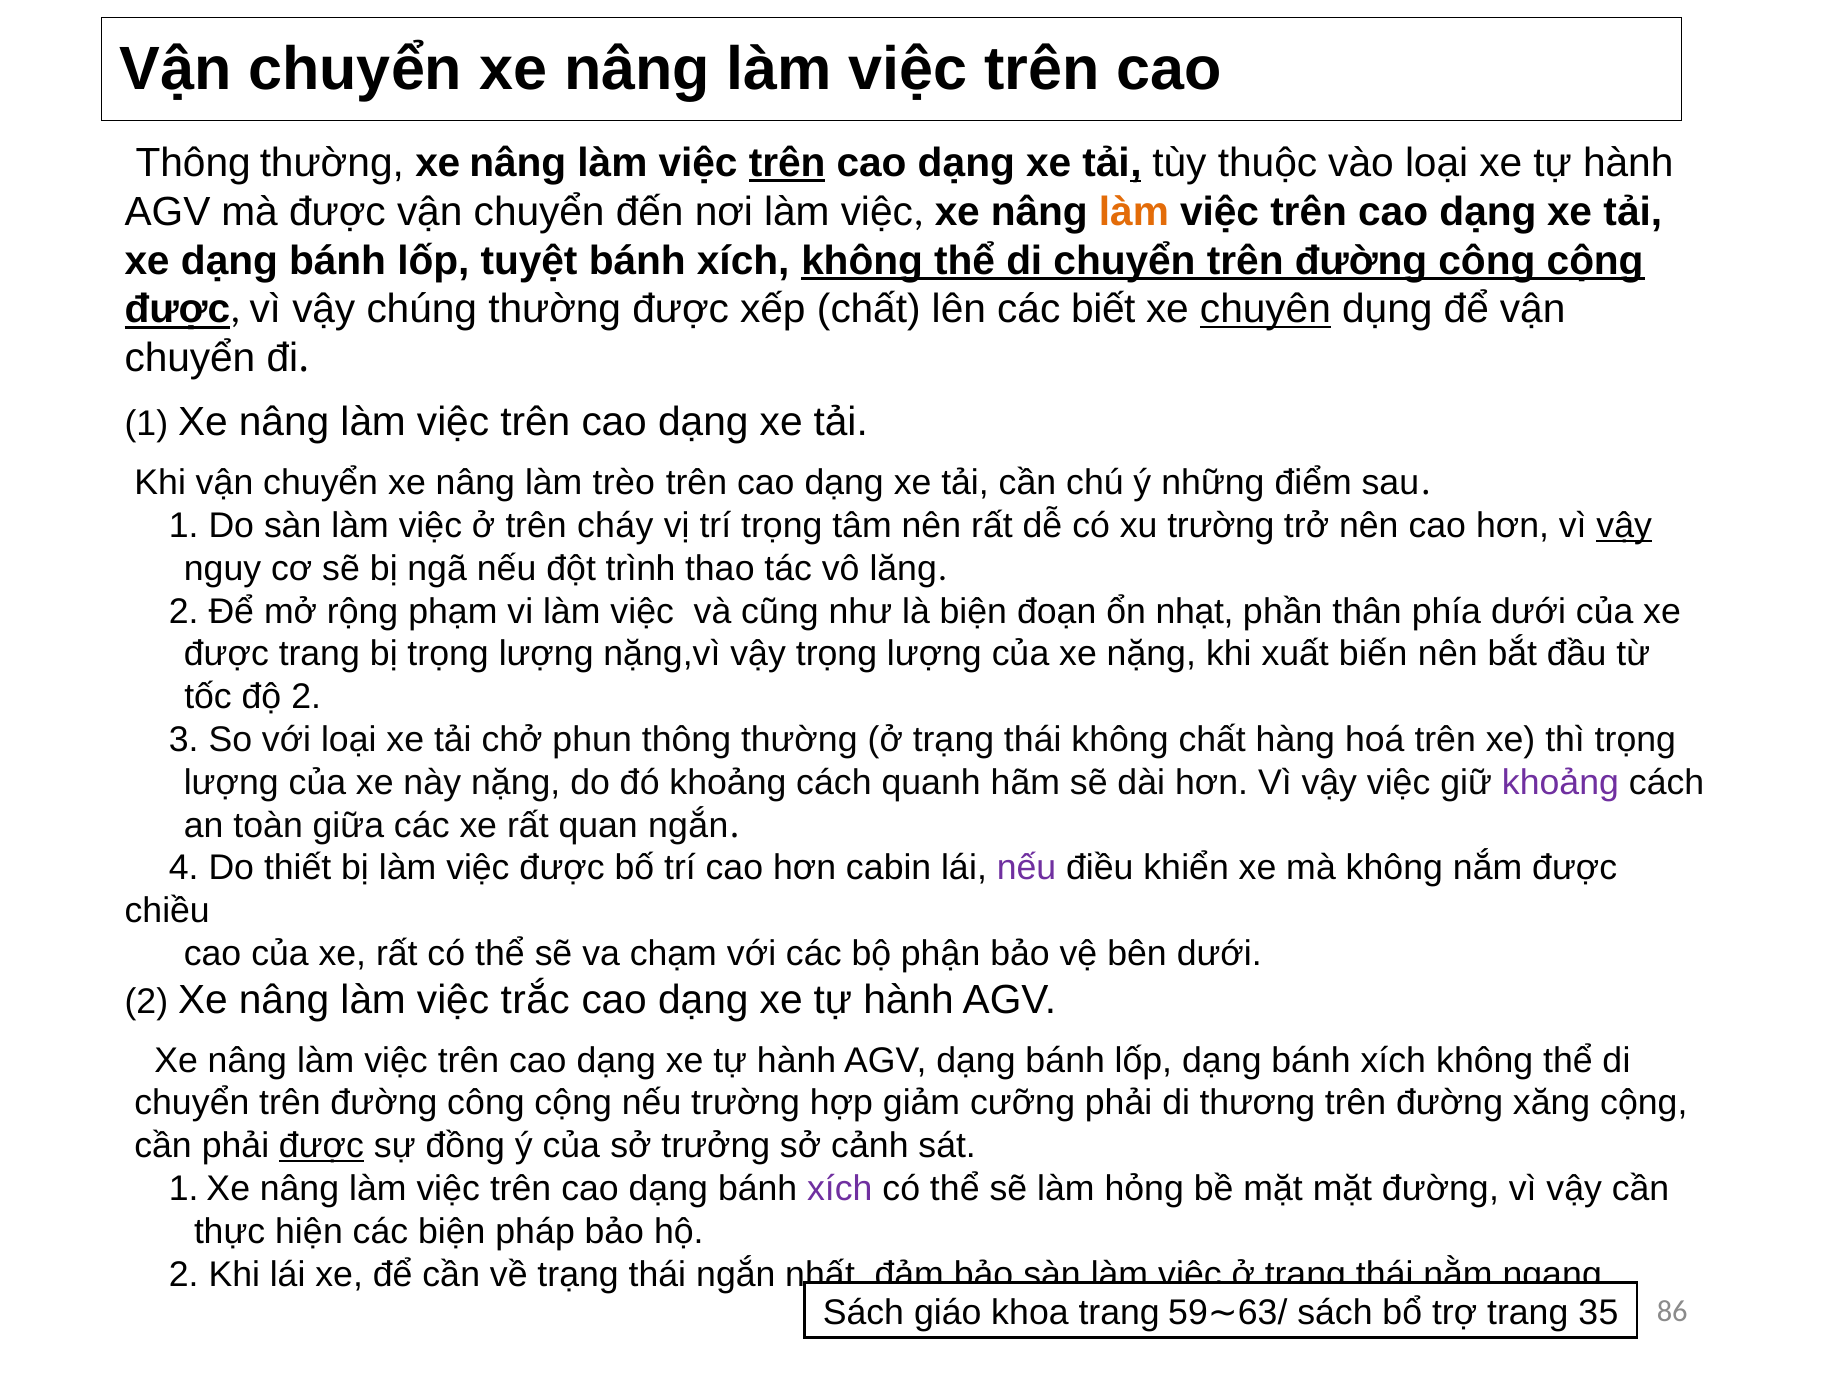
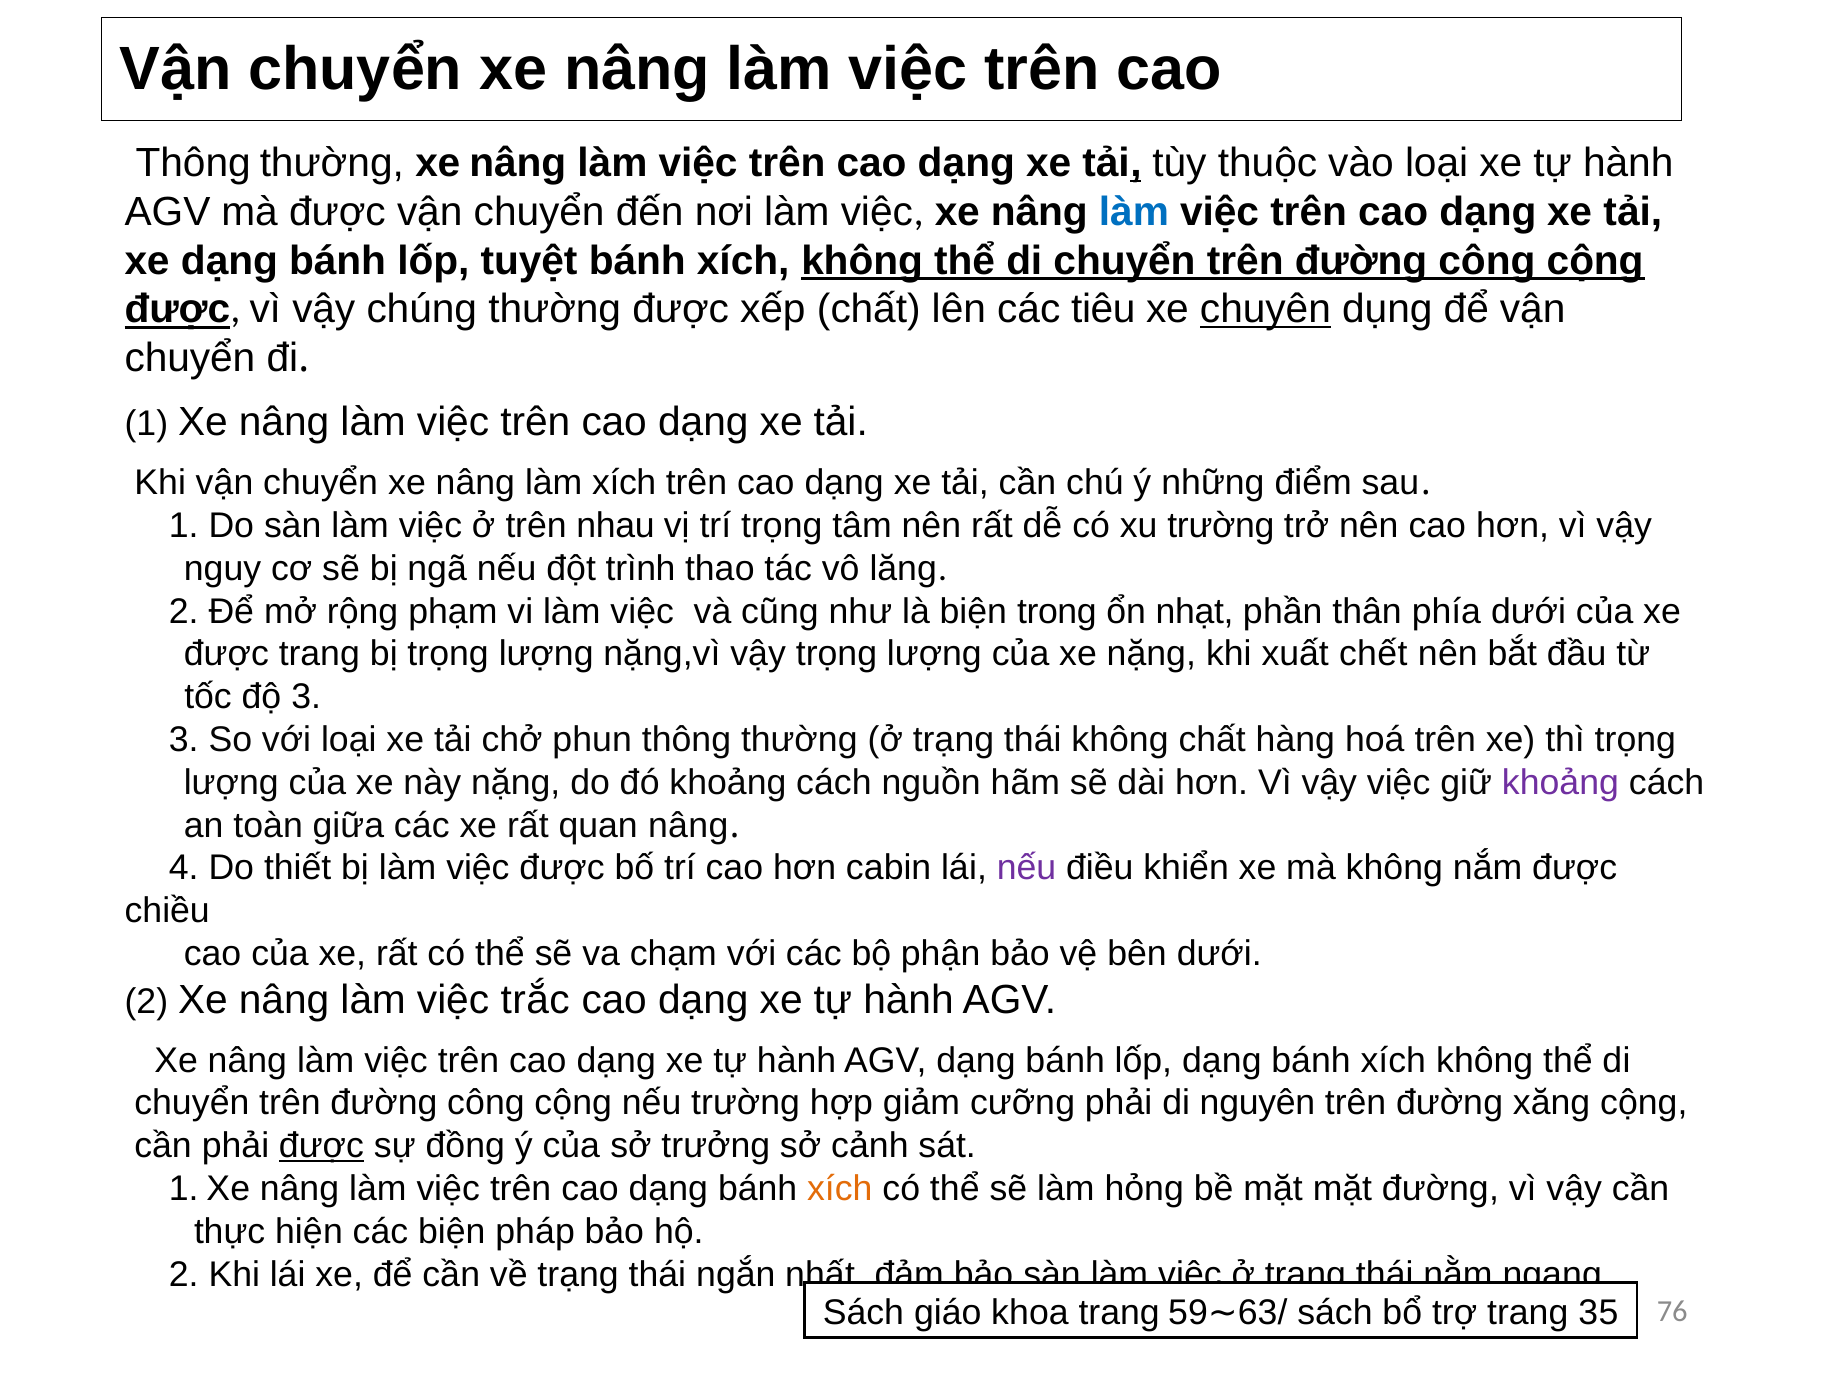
trên underline: present -> none (787, 163)
làm colour: orange -> blue (1134, 212)
biết: biết -> tiêu (1103, 309)
làm trèo: trèo -> xích (624, 483)
cháy: cháy -> nhau (616, 526)
vậy underline: present -> none (1624, 526)
đoạn: đoạn -> trong (1057, 611)
biến: biến -> chết (1373, 654)
độ 2: 2 -> 3 (306, 697)
quanh: quanh -> nguồn (931, 782)
quan ngắn: ngắn -> nâng (688, 825)
thương: thương -> nguyên (1257, 1103)
xích colour: purple -> orange (840, 1189)
86: 86 -> 76 (1672, 1312)
